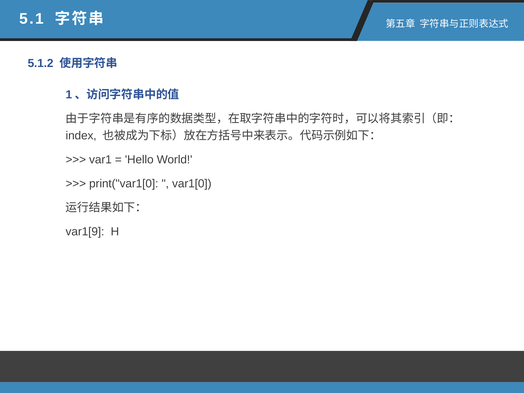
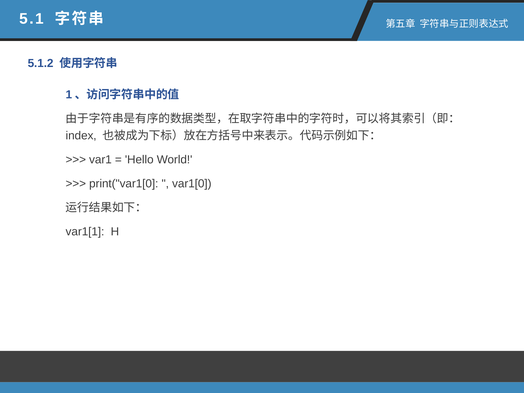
var1[9: var1[9 -> var1[1 (85, 232)
